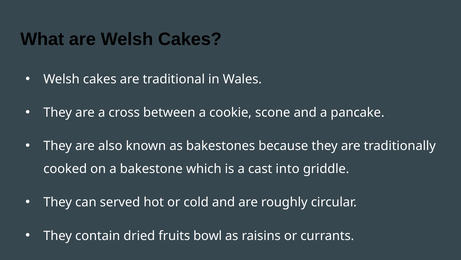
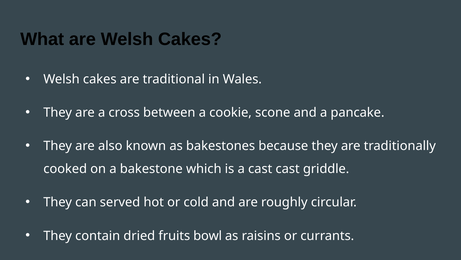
cast into: into -> cast (288, 169)
